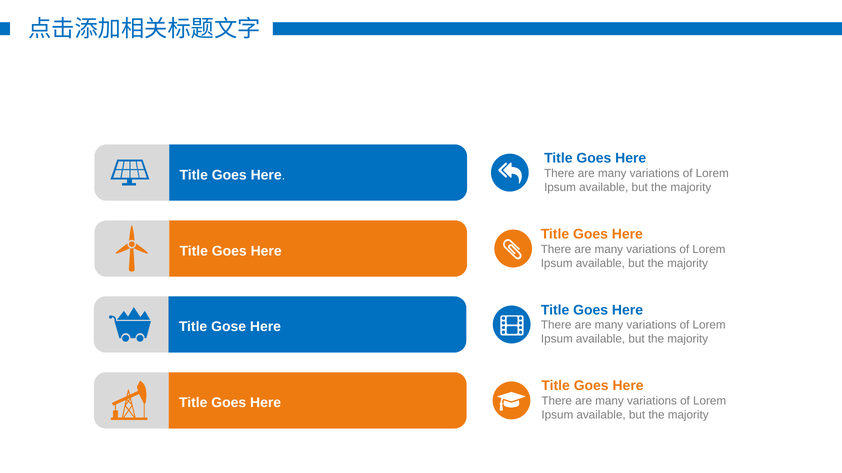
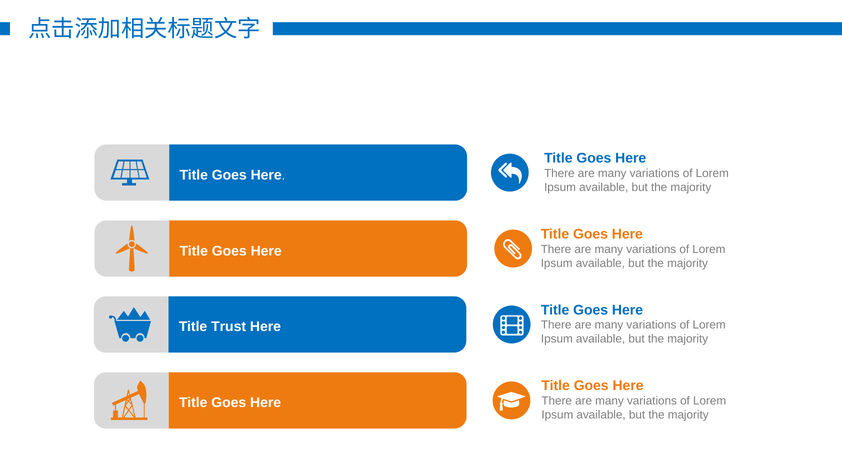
Gose: Gose -> Trust (229, 327)
